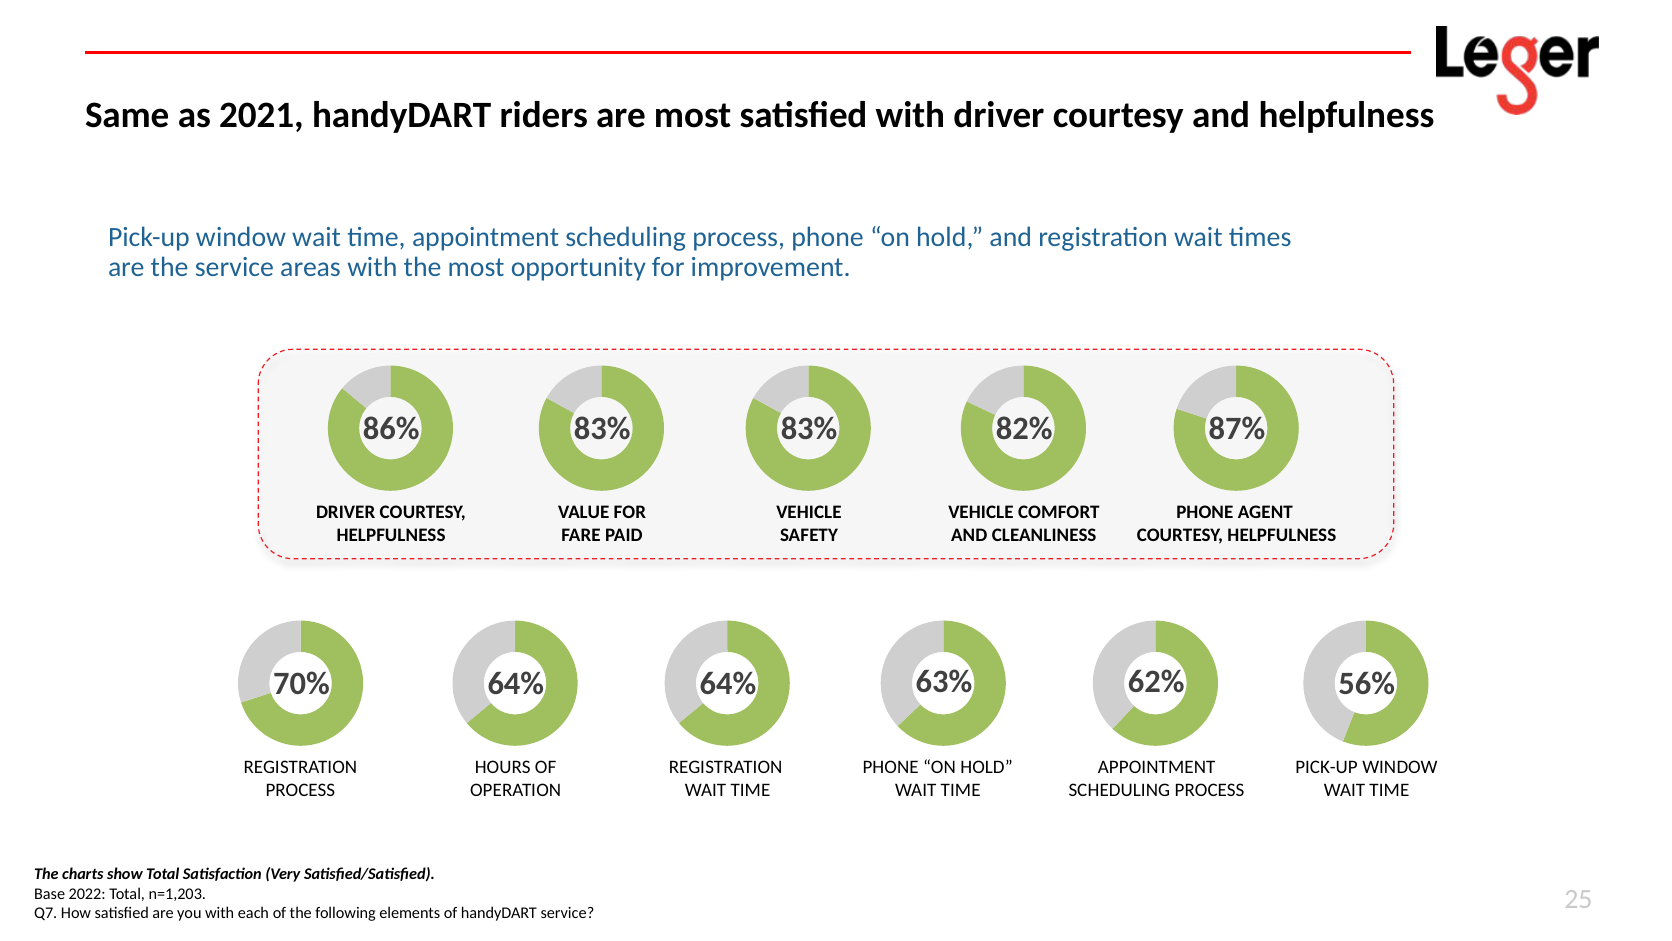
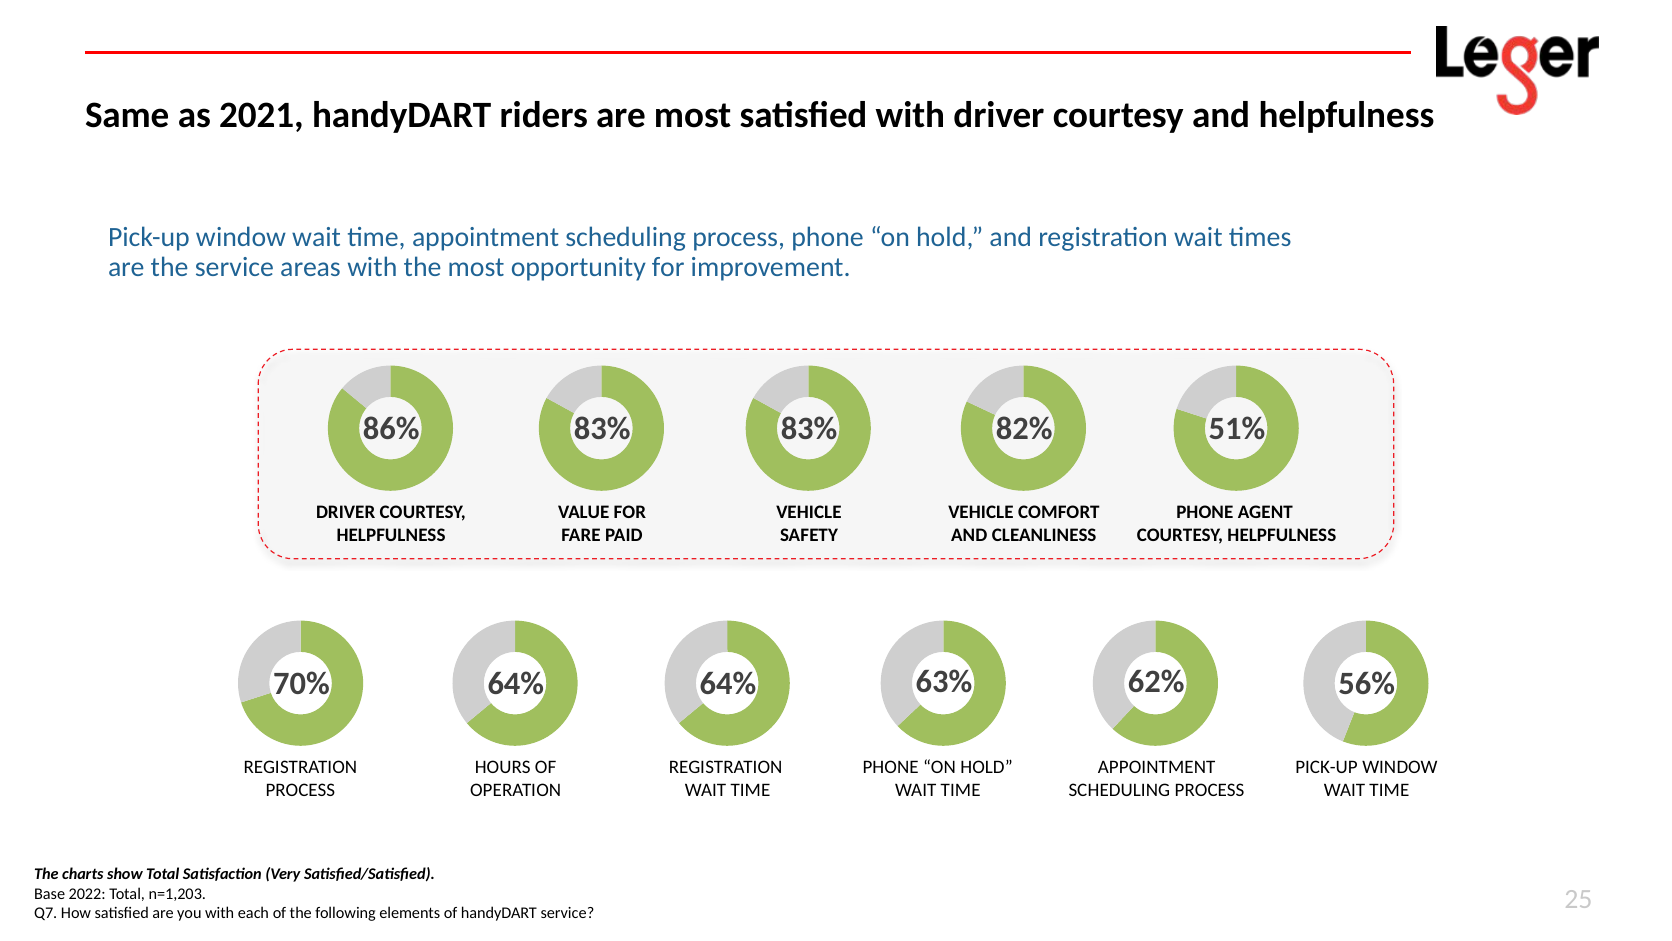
87%: 87% -> 51% (1237, 429)
